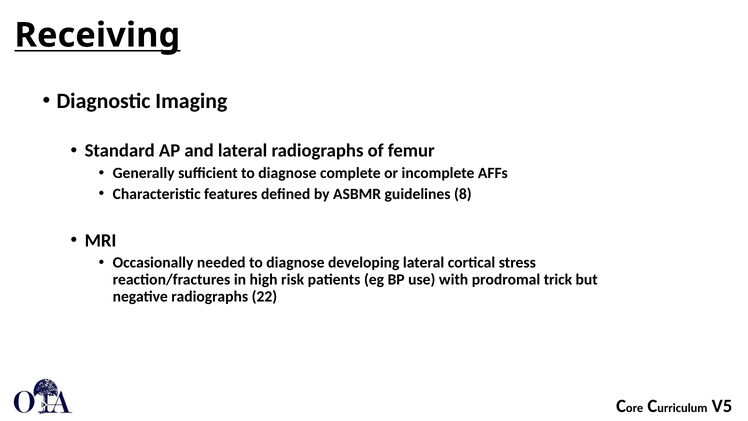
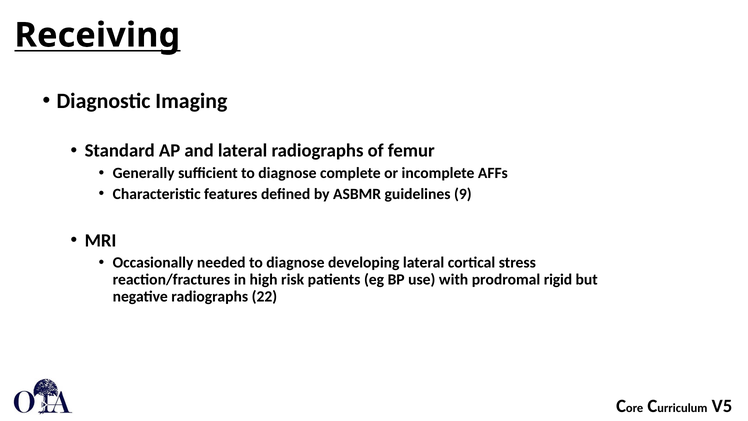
8: 8 -> 9 (463, 194)
trick: trick -> rigid (558, 280)
